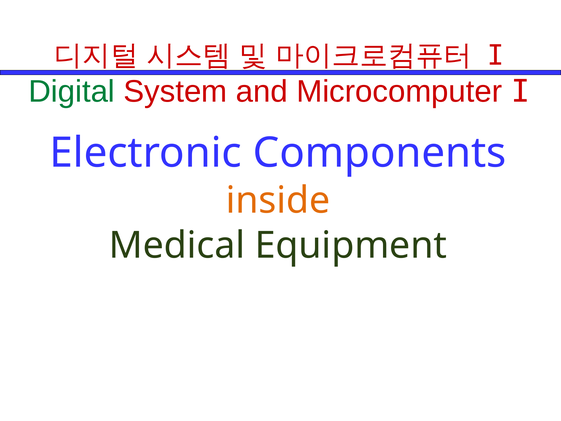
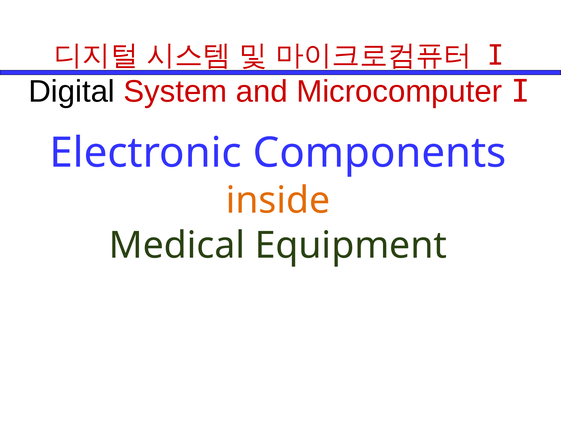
Digital colour: green -> black (72, 91)
